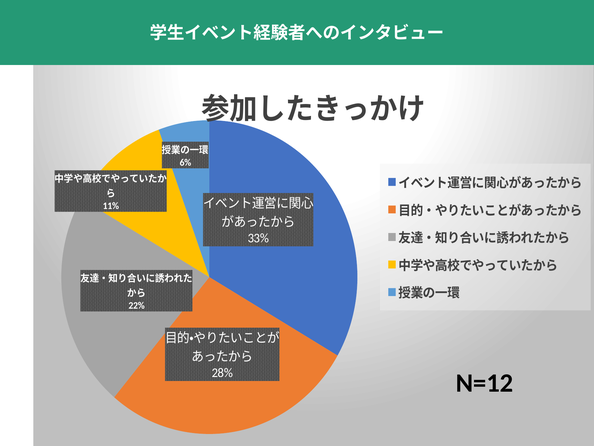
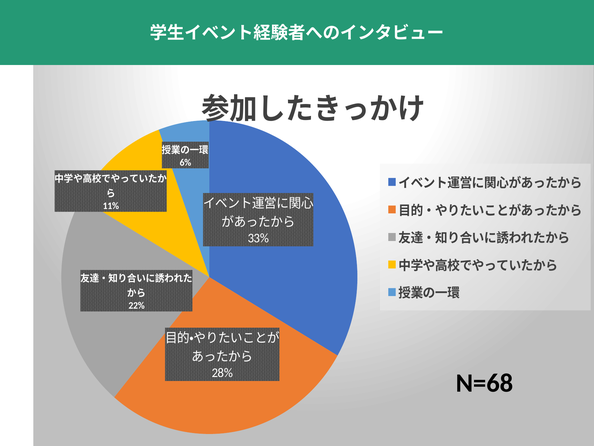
N=12: N=12 -> N=68 (484, 383)
